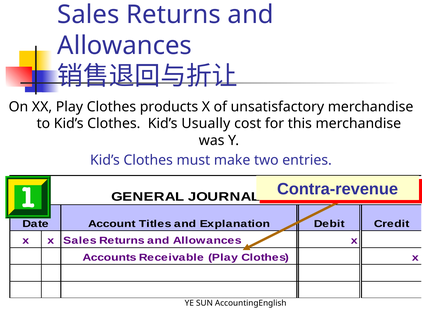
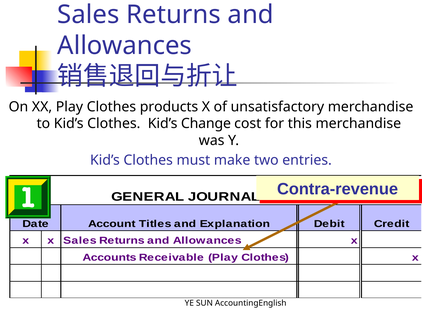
Usually: Usually -> Change (206, 123)
